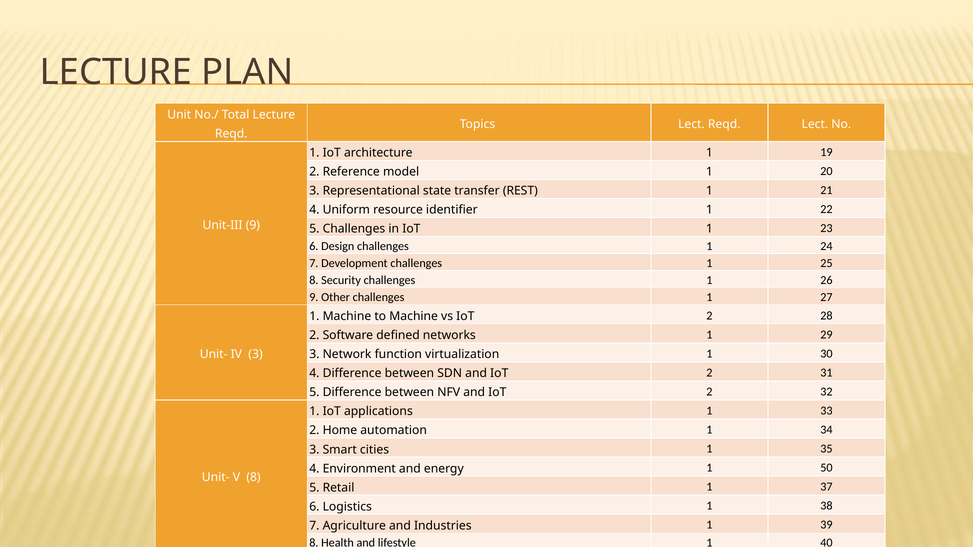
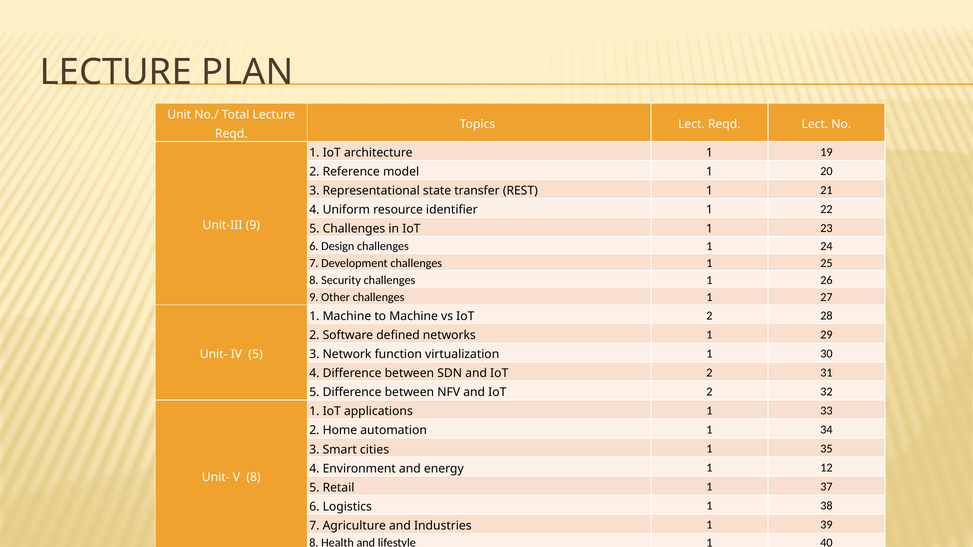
IV 3: 3 -> 5 (255, 355)
50: 50 -> 12 (826, 468)
